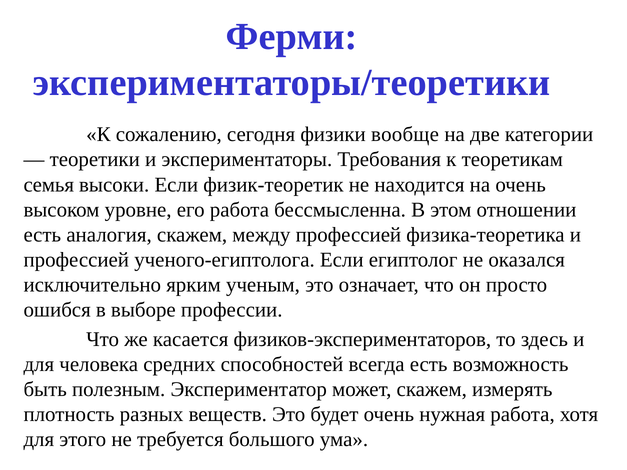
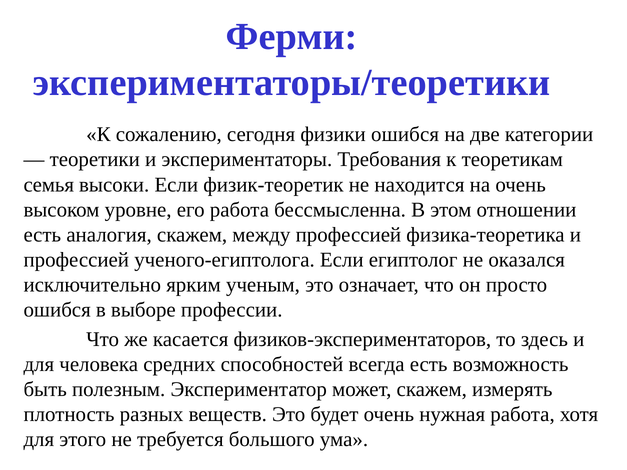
физики вообще: вообще -> ошибся (405, 135)
